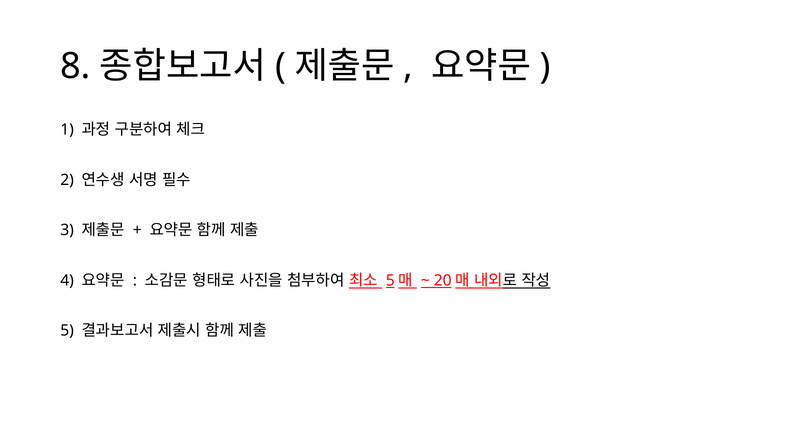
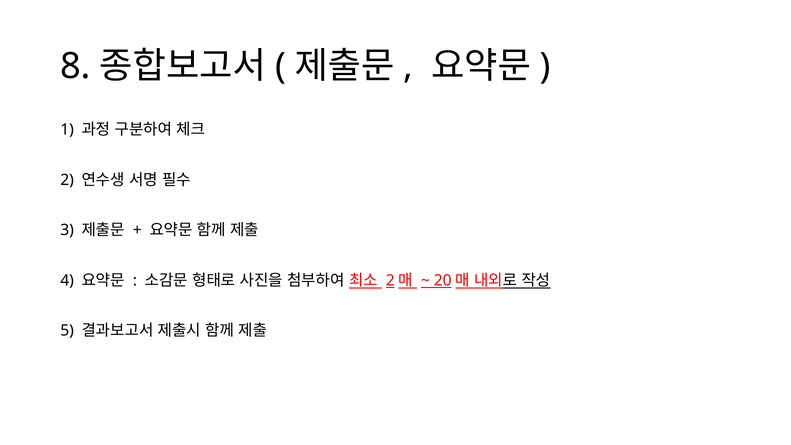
5: 5 -> 2 (390, 280)
